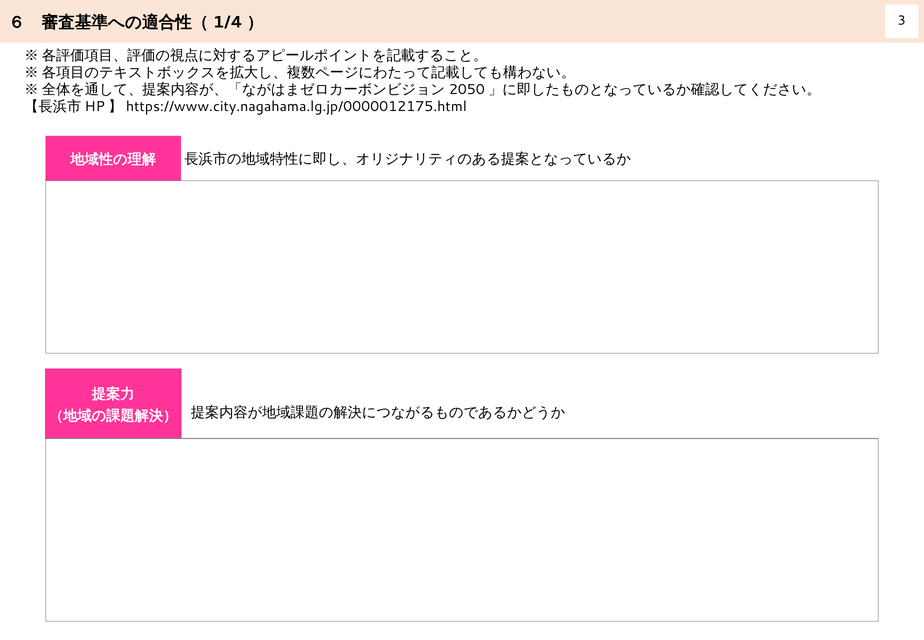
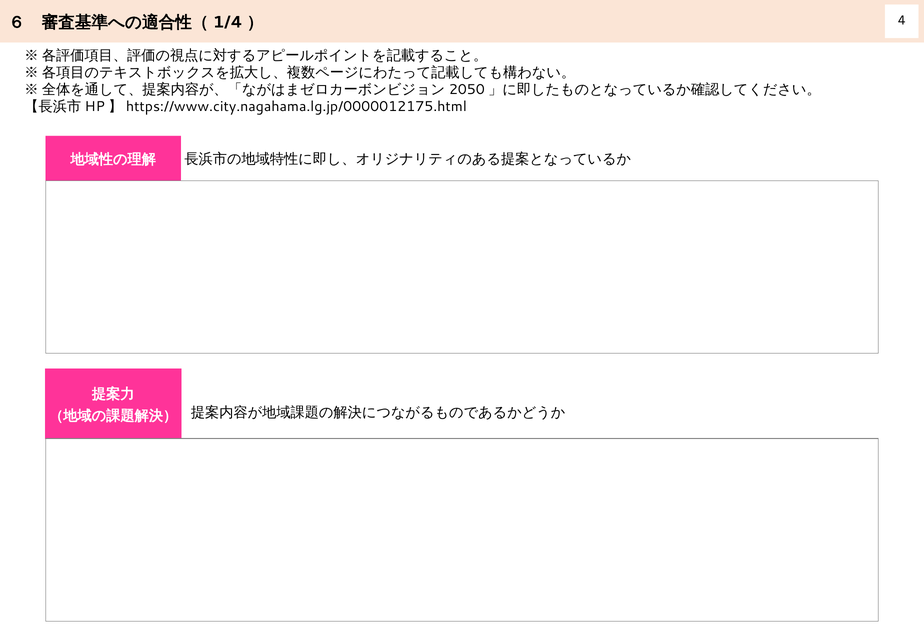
3: 3 -> 4 (902, 21)
